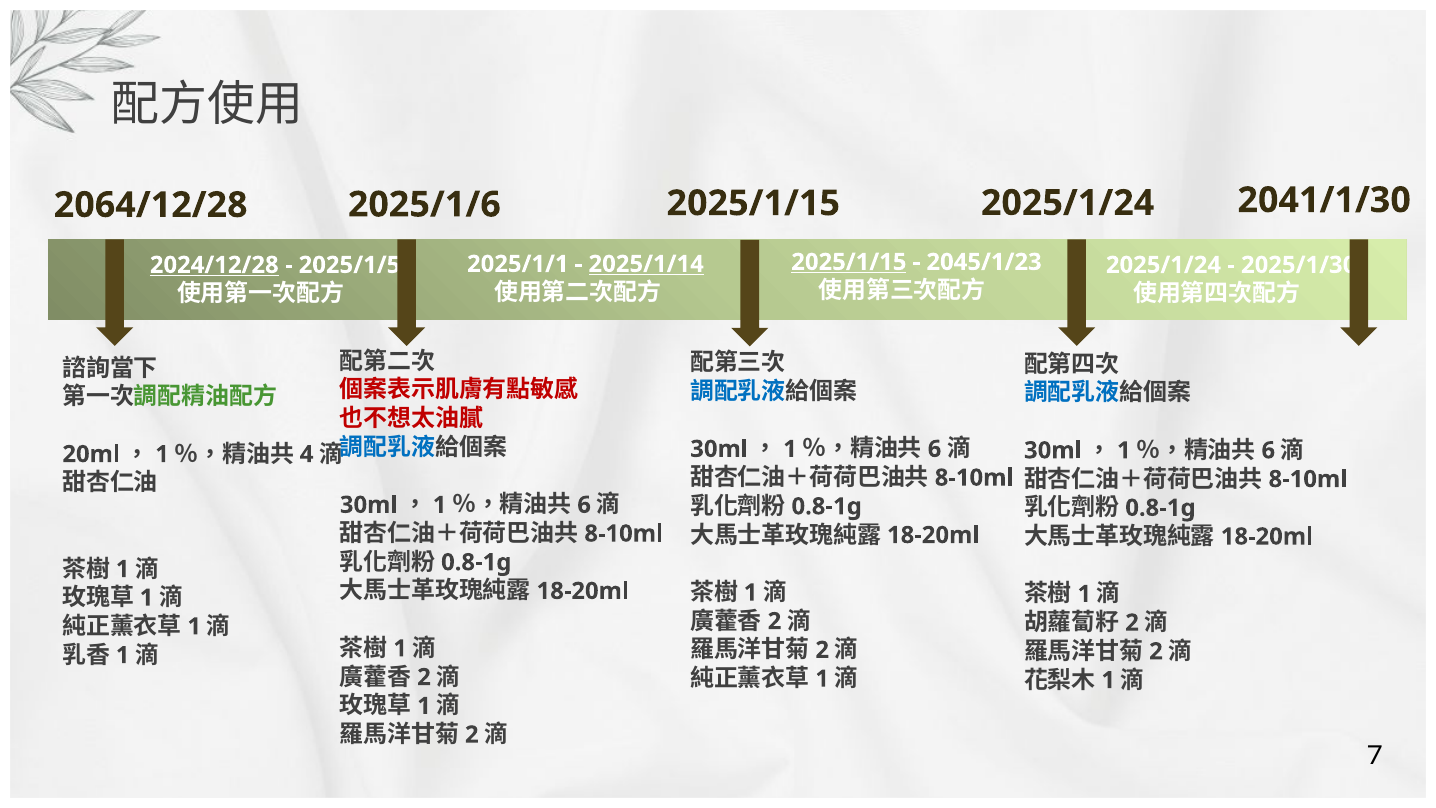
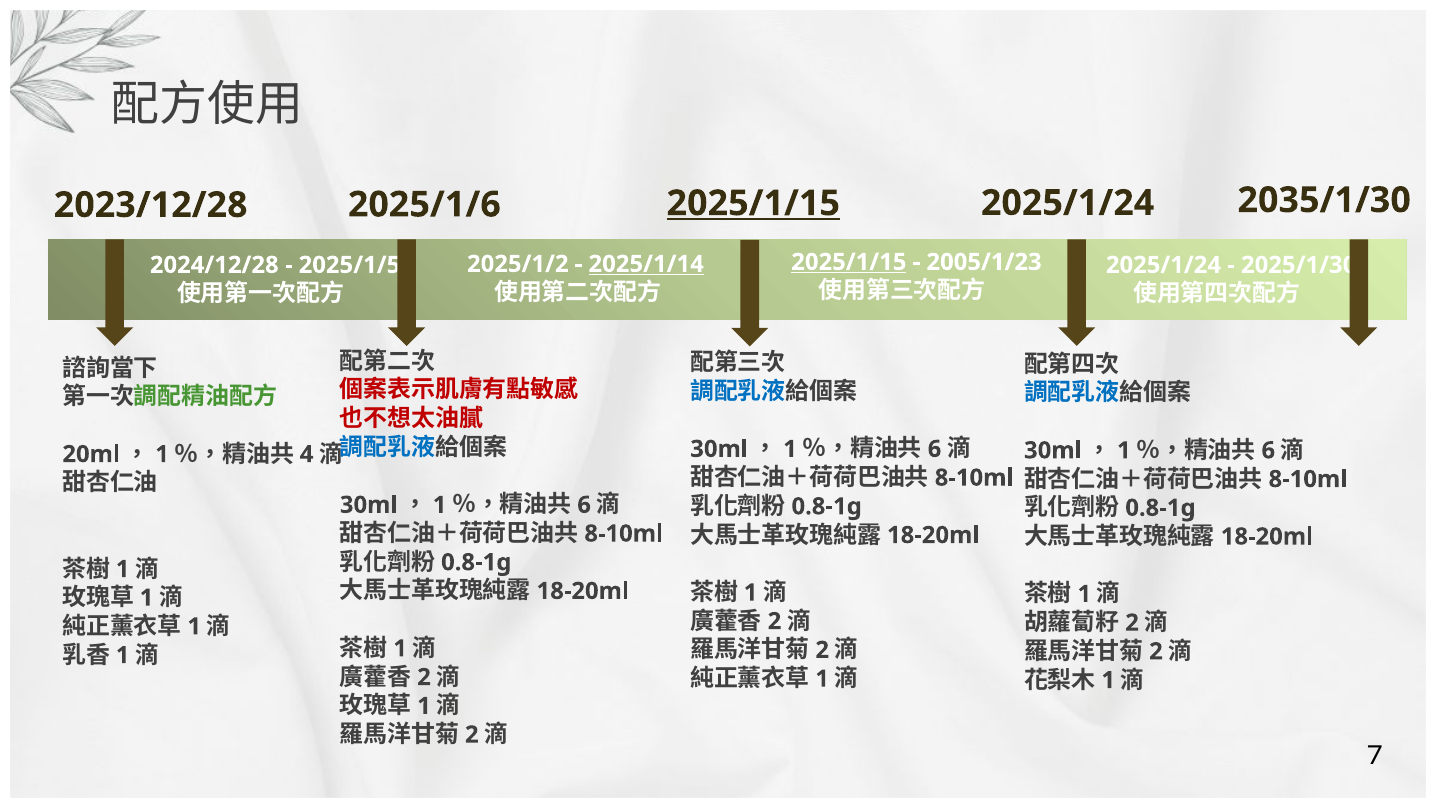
2041/1/30: 2041/1/30 -> 2035/1/30 (1324, 200)
2064/12/28: 2064/12/28 -> 2023/12/28 (151, 205)
2025/1/15 underline: none -> present (753, 203)
2045/1/23: 2045/1/23 -> 2005/1/23 (984, 262)
2025/1/1: 2025/1/1 -> 2025/1/2 (518, 264)
2024/12/28 underline: present -> none (214, 265)
